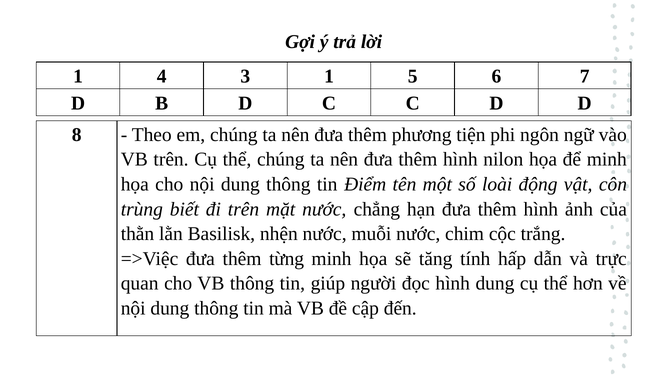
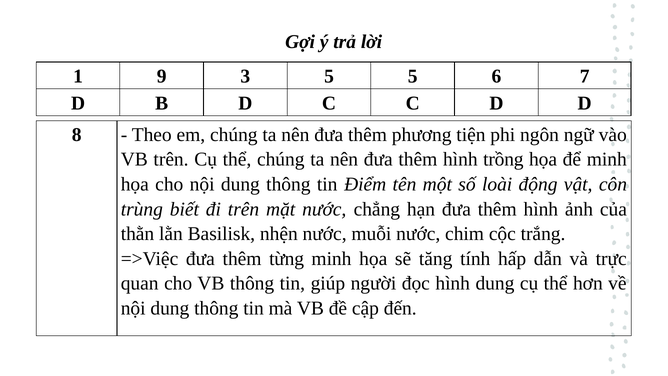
4: 4 -> 9 (162, 76)
3 1: 1 -> 5 (329, 76)
nilon: nilon -> trồng (503, 159)
